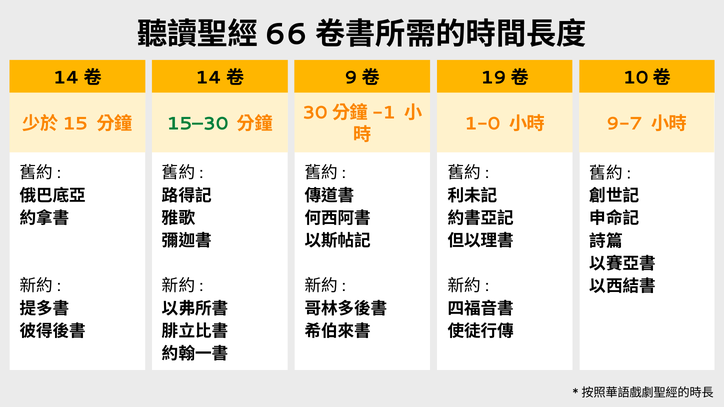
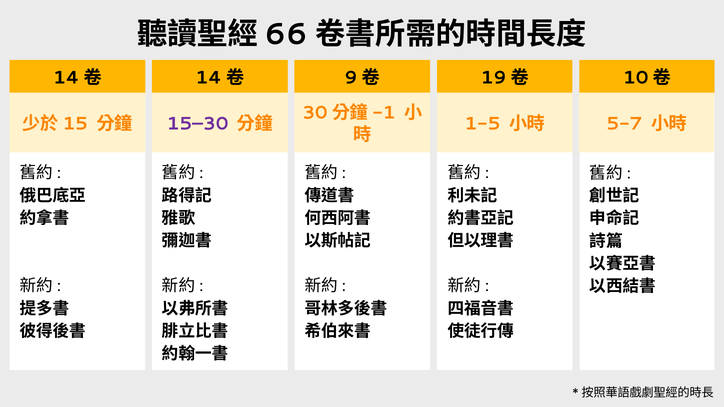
15–30 colour: green -> purple (198, 124)
1-0: 1-0 -> 1-5 (482, 124)
9-7: 9-7 -> 5-7 (624, 124)
